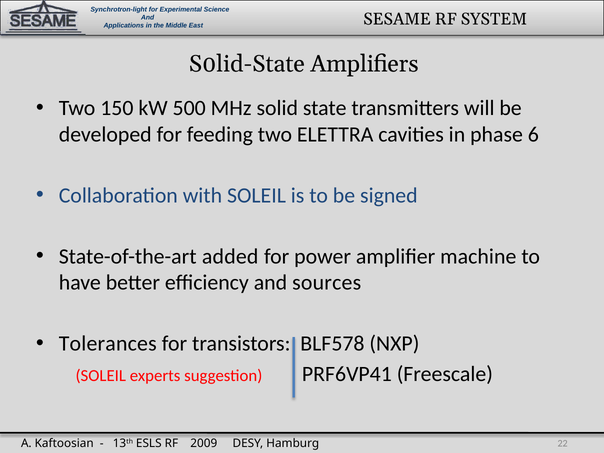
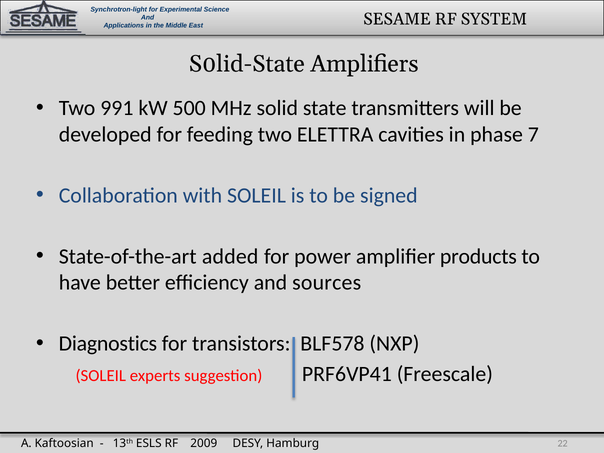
150: 150 -> 991 (117, 108)
6: 6 -> 7 (533, 134)
machine: machine -> products (478, 256)
Tolerances: Tolerances -> Diagnostics (108, 344)
